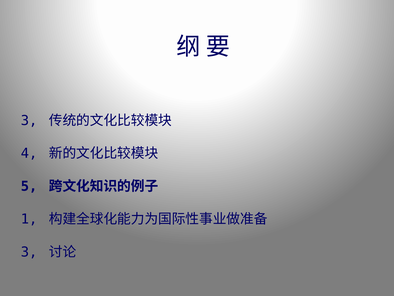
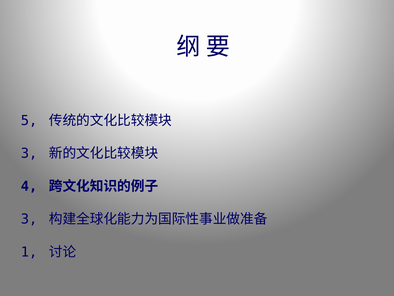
3: 3 -> 5 (29, 120)
4: 4 -> 3 (29, 153)
5: 5 -> 4 (29, 186)
1: 1 -> 3 (29, 219)
3: 3 -> 1 (29, 252)
